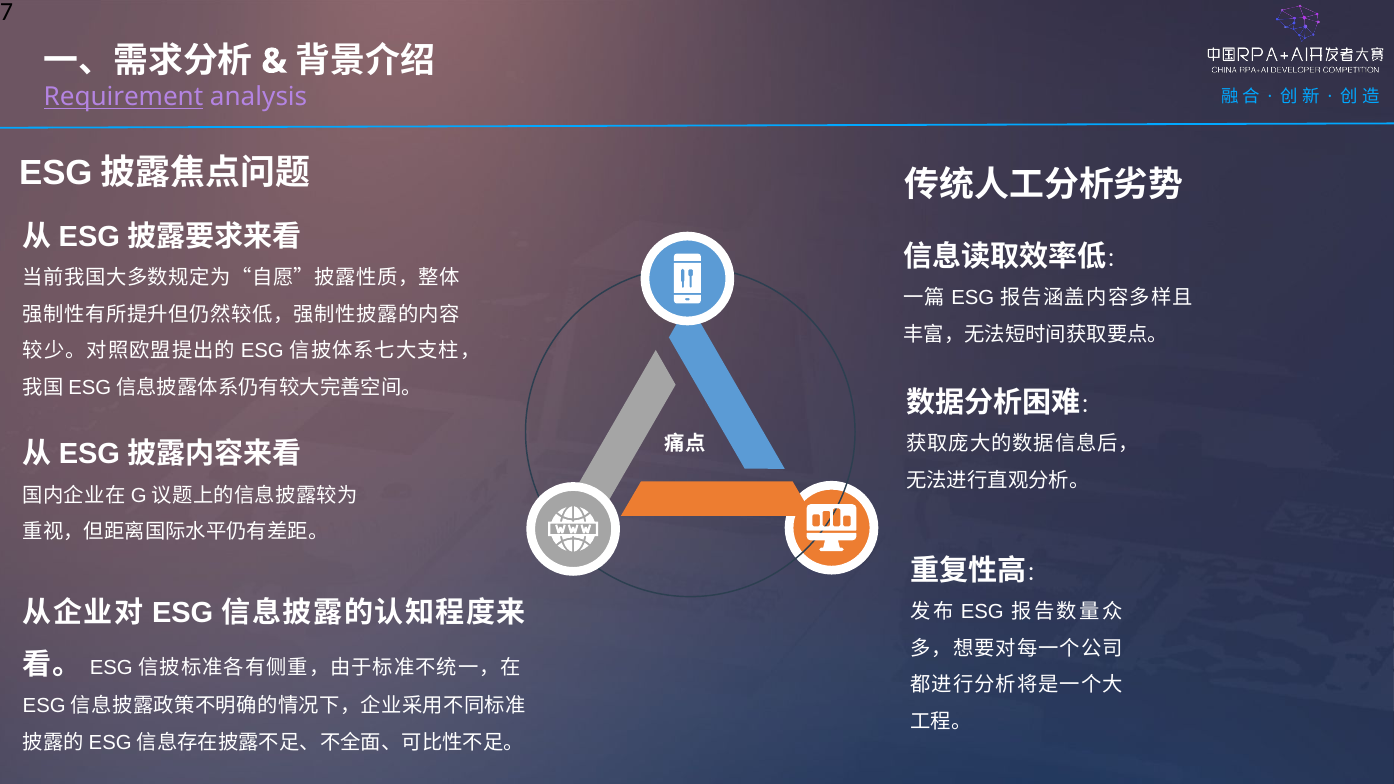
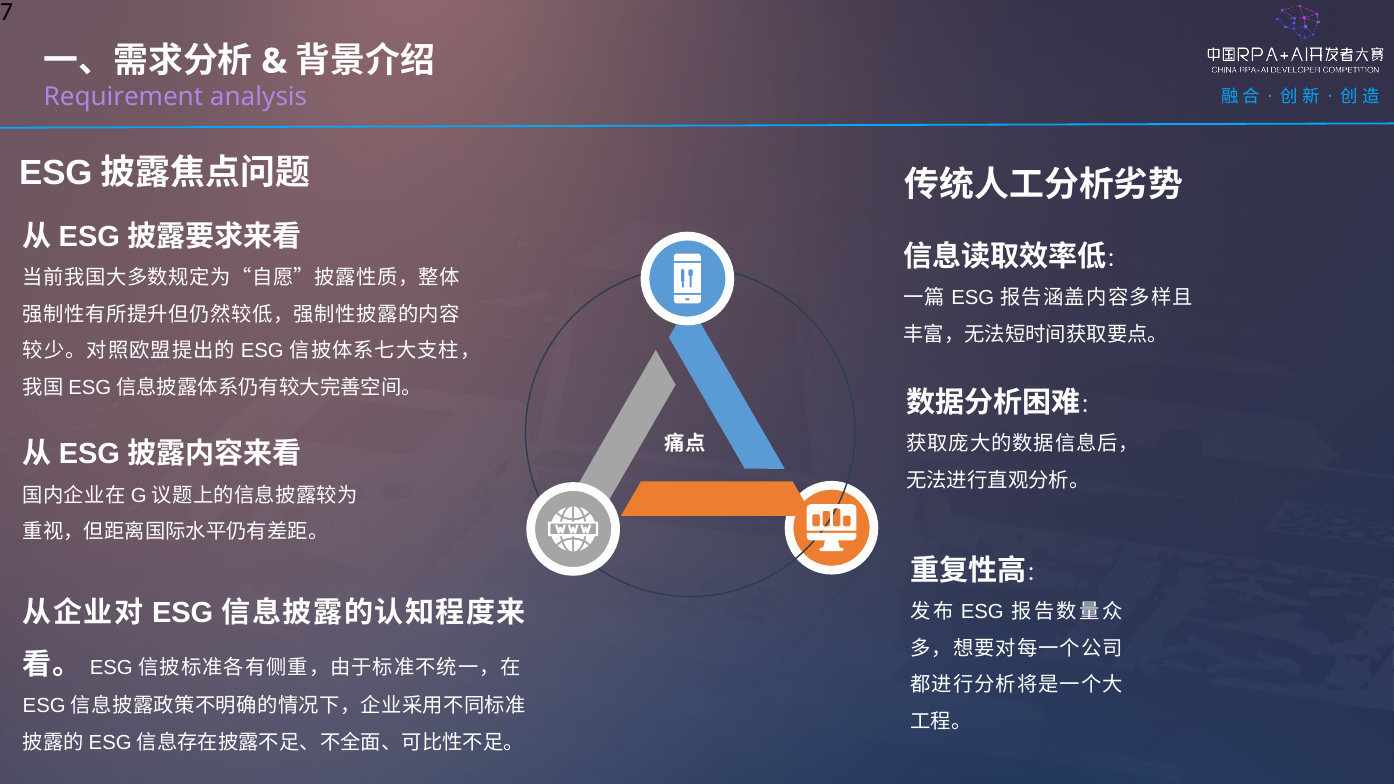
Requirement underline: present -> none (123, 97)
